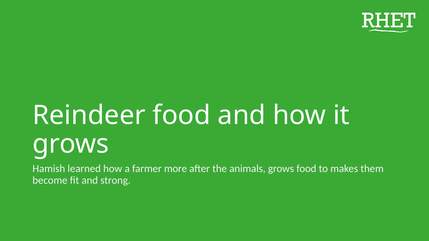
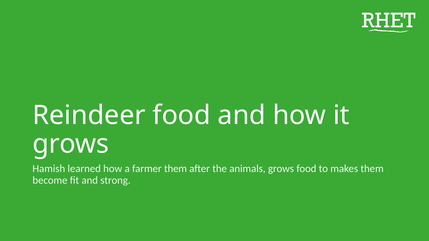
farmer more: more -> them (176, 169)
